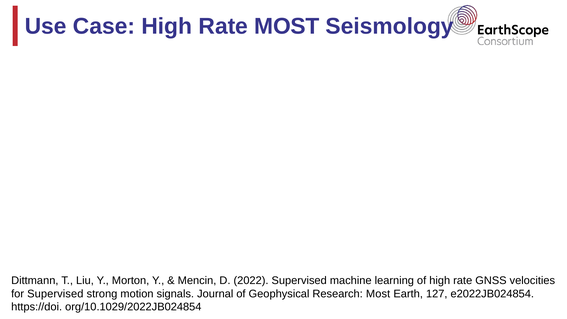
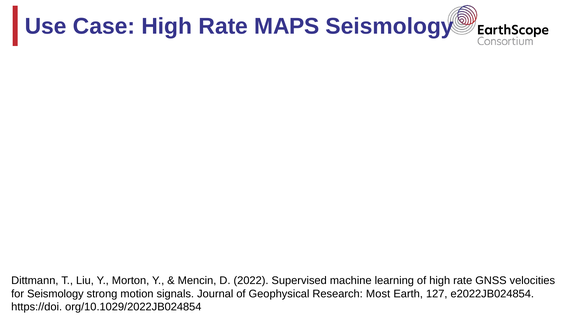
Rate MOST: MOST -> MAPS (287, 26)
for Supervised: Supervised -> Seismology (55, 294)
